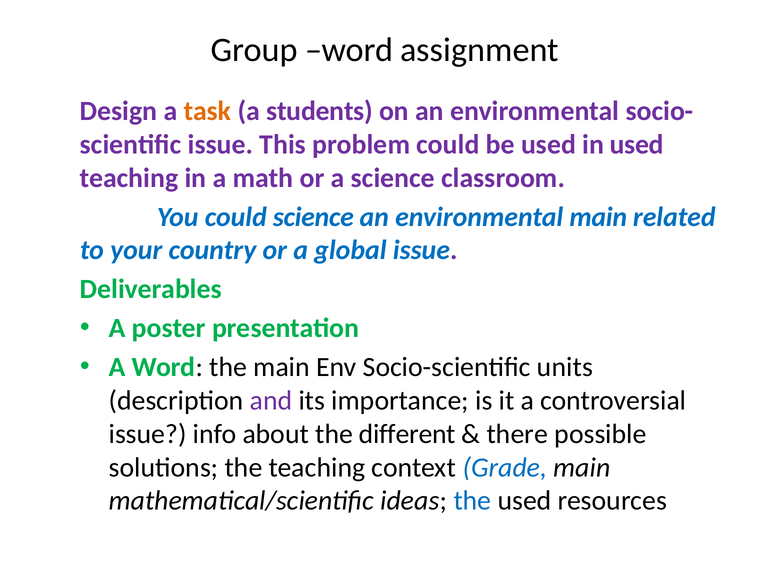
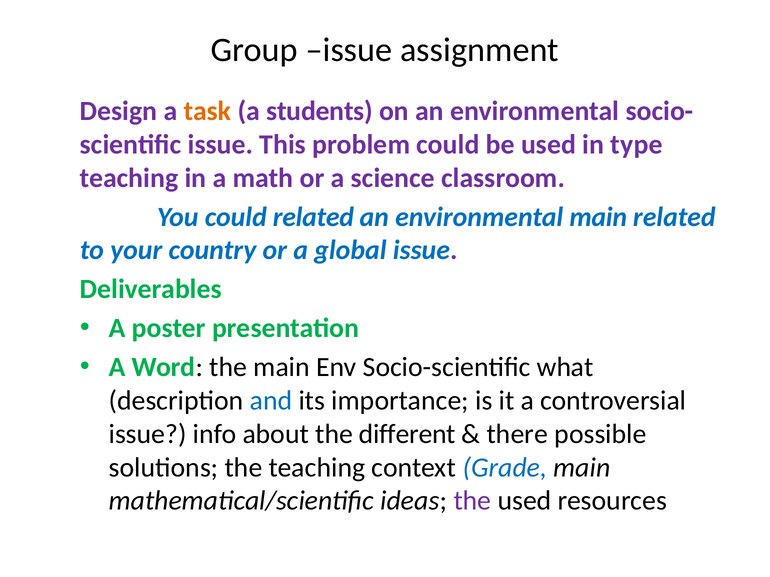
Group word: word -> issue (349, 50)
in used: used -> type (637, 145)
could science: science -> related (313, 217)
units: units -> what (565, 367)
and colour: purple -> blue (271, 401)
the colour: blue -> purple (472, 501)
